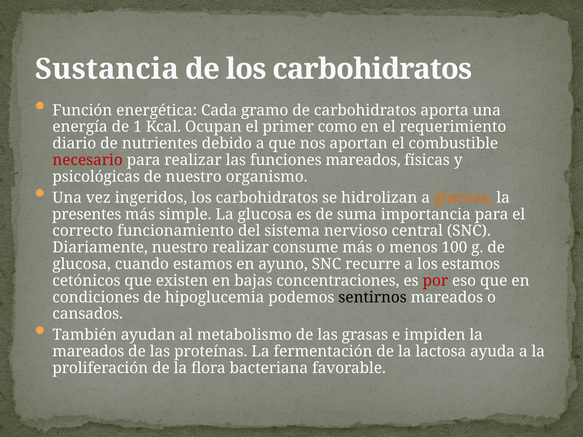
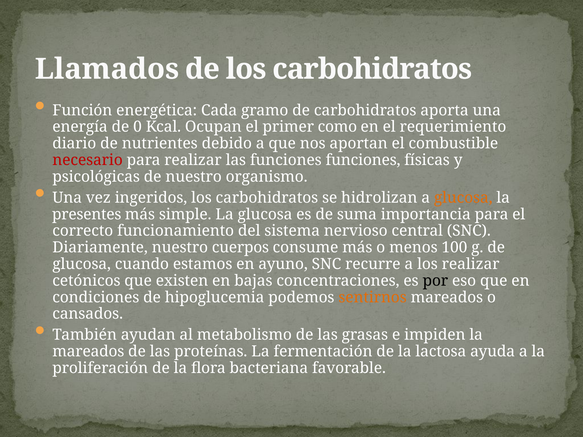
Sustancia: Sustancia -> Llamados (107, 69)
1: 1 -> 0 (138, 127)
funciones mareados: mareados -> funciones (363, 160)
nuestro realizar: realizar -> cuerpos (240, 248)
los estamos: estamos -> realizar (471, 264)
por colour: red -> black (435, 281)
sentirnos colour: black -> orange (373, 297)
